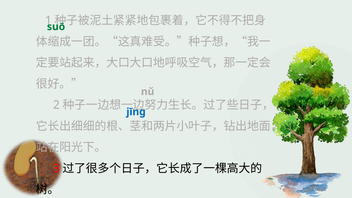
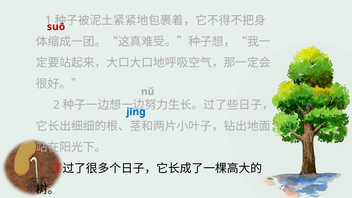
suō colour: green -> red (56, 27)
